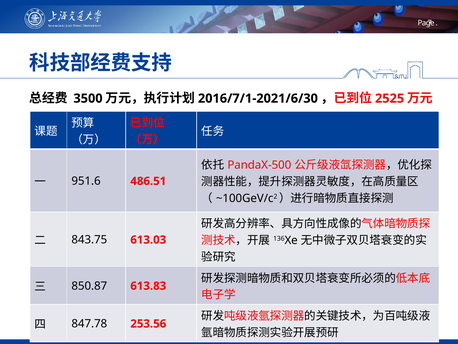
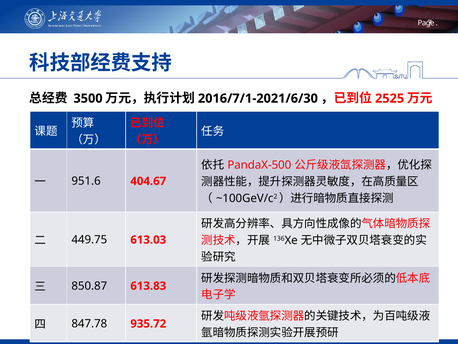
486.51: 486.51 -> 404.67 (148, 181)
843.75: 843.75 -> 449.75 (89, 240)
253.56: 253.56 -> 935.72 (148, 323)
